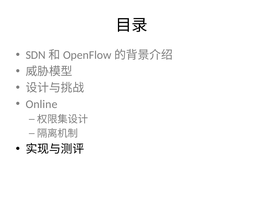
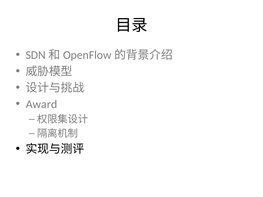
Online: Online -> Award (42, 104)
